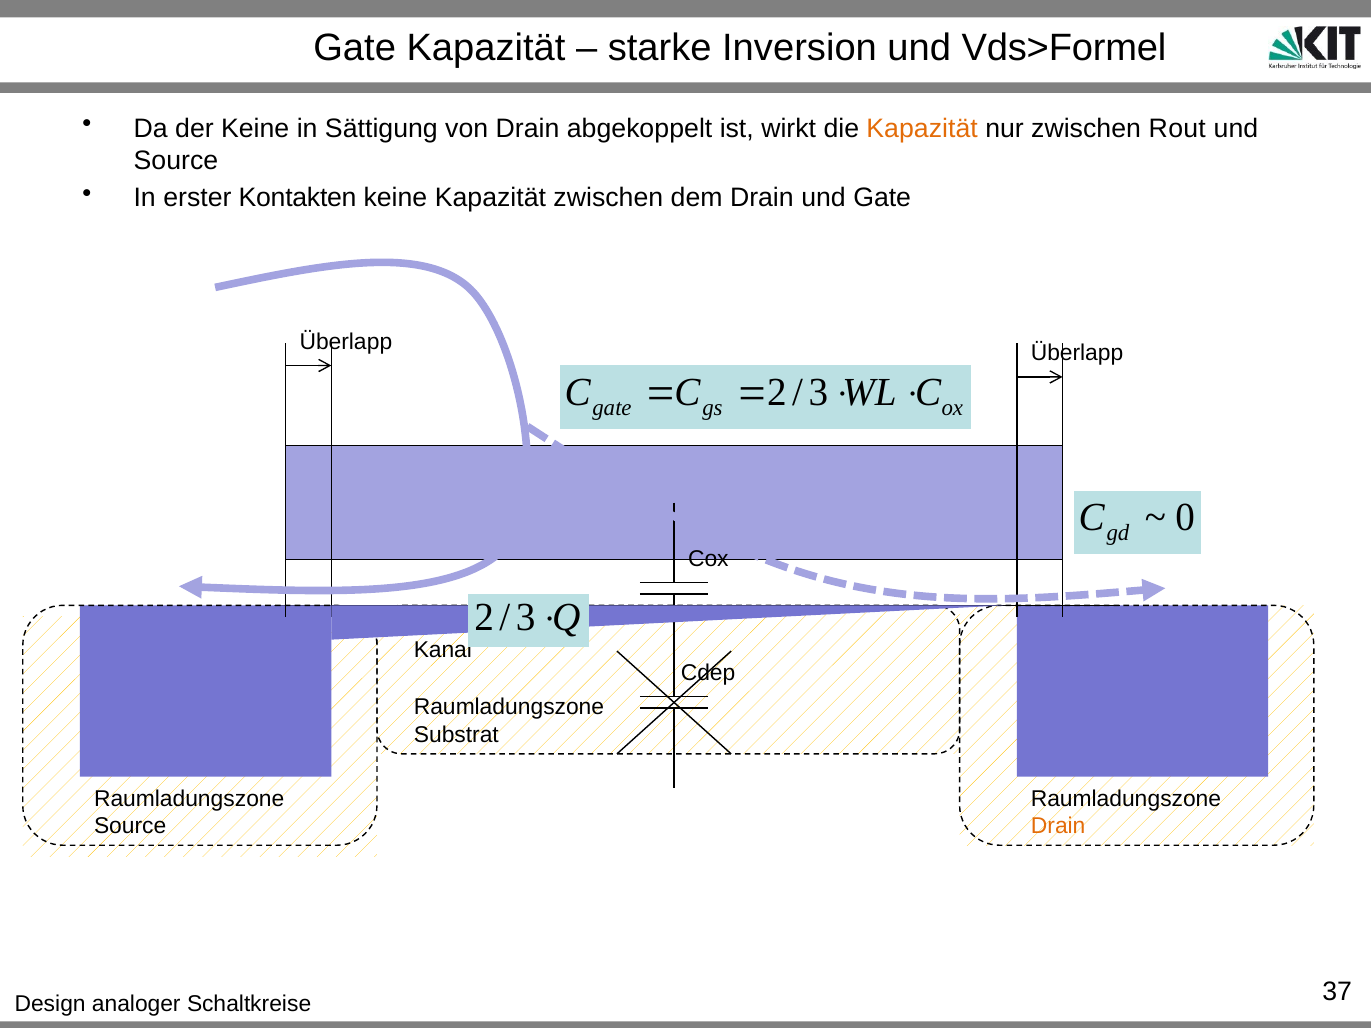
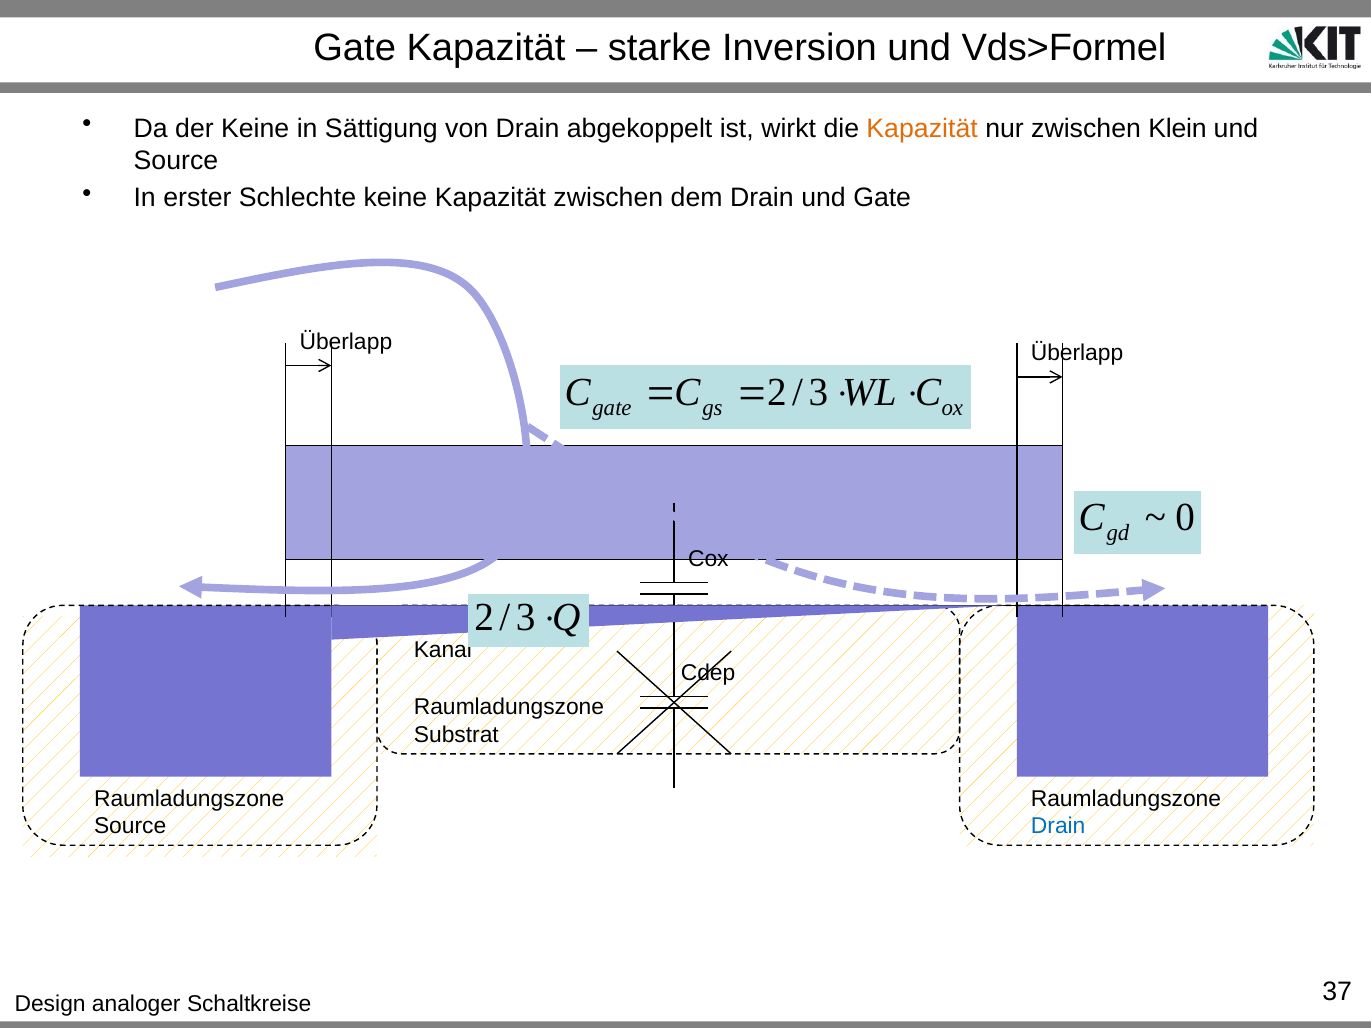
Rout: Rout -> Klein (1178, 129)
Kontakten: Kontakten -> Schlechte (297, 198)
Drain colour: orange -> blue (1058, 826)
